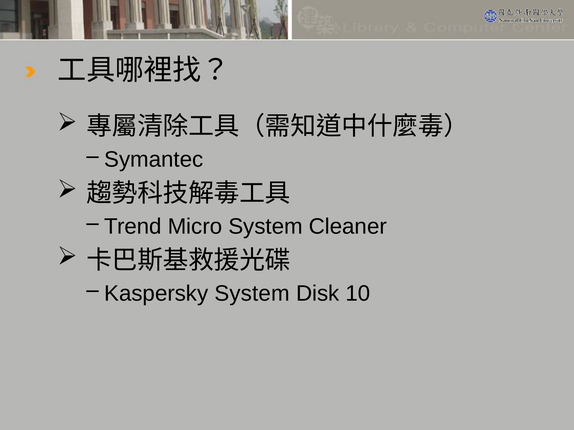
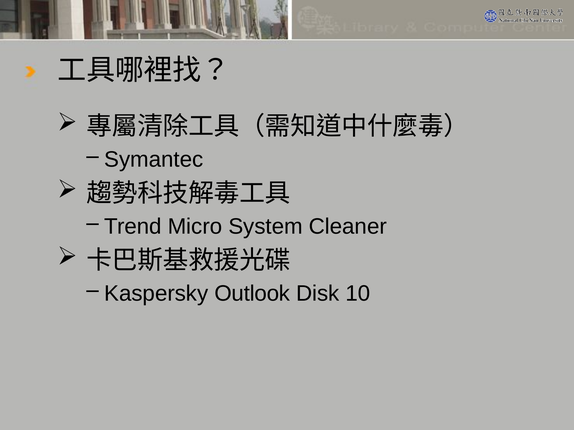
Kaspersky System: System -> Outlook (252, 294)
